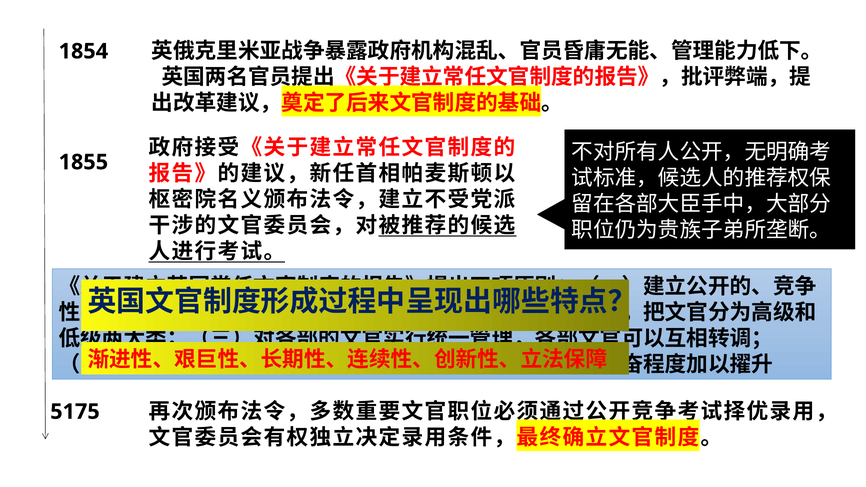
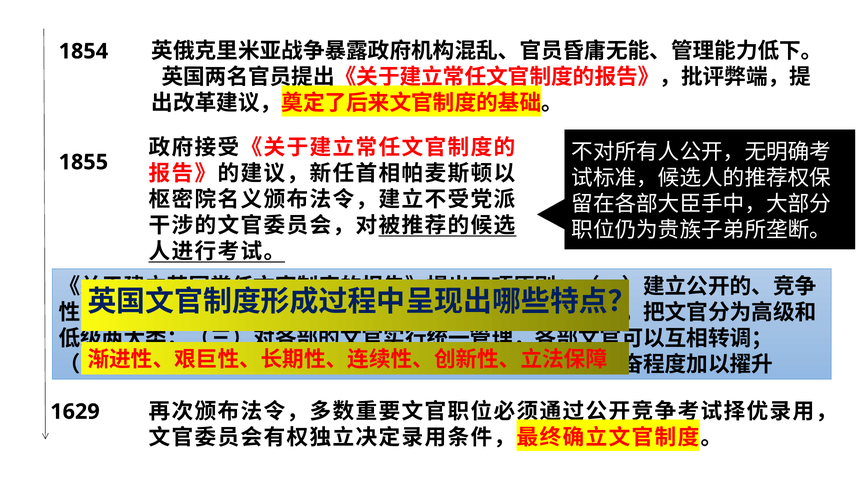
5175: 5175 -> 1629 (75, 412)
